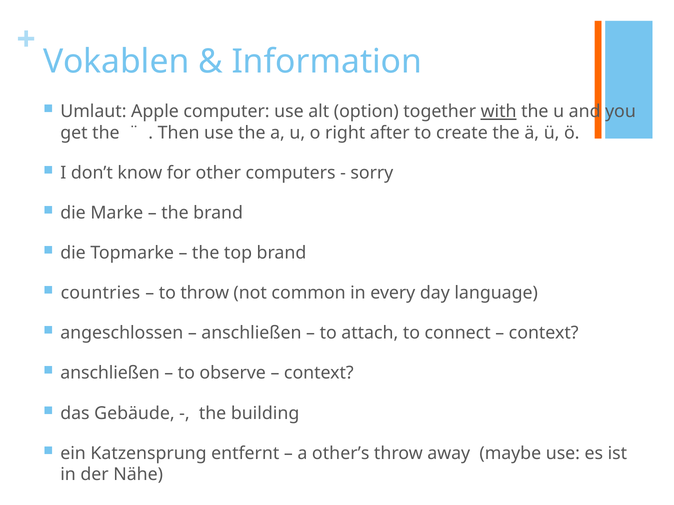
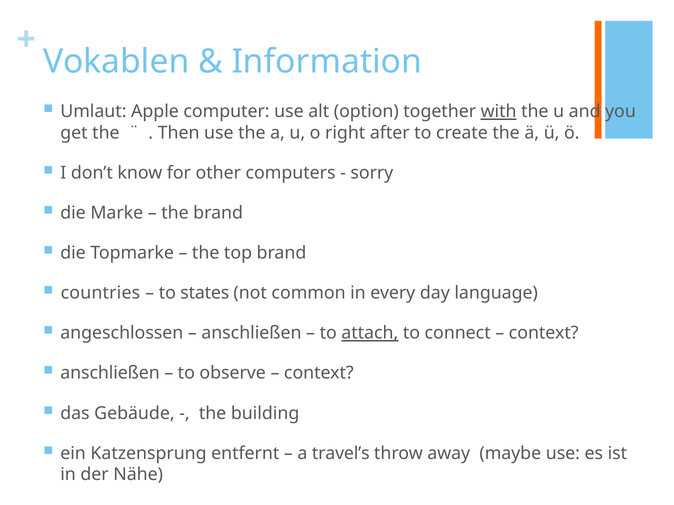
to throw: throw -> states (205, 293)
attach underline: none -> present (370, 333)
other’s: other’s -> travel’s (341, 454)
